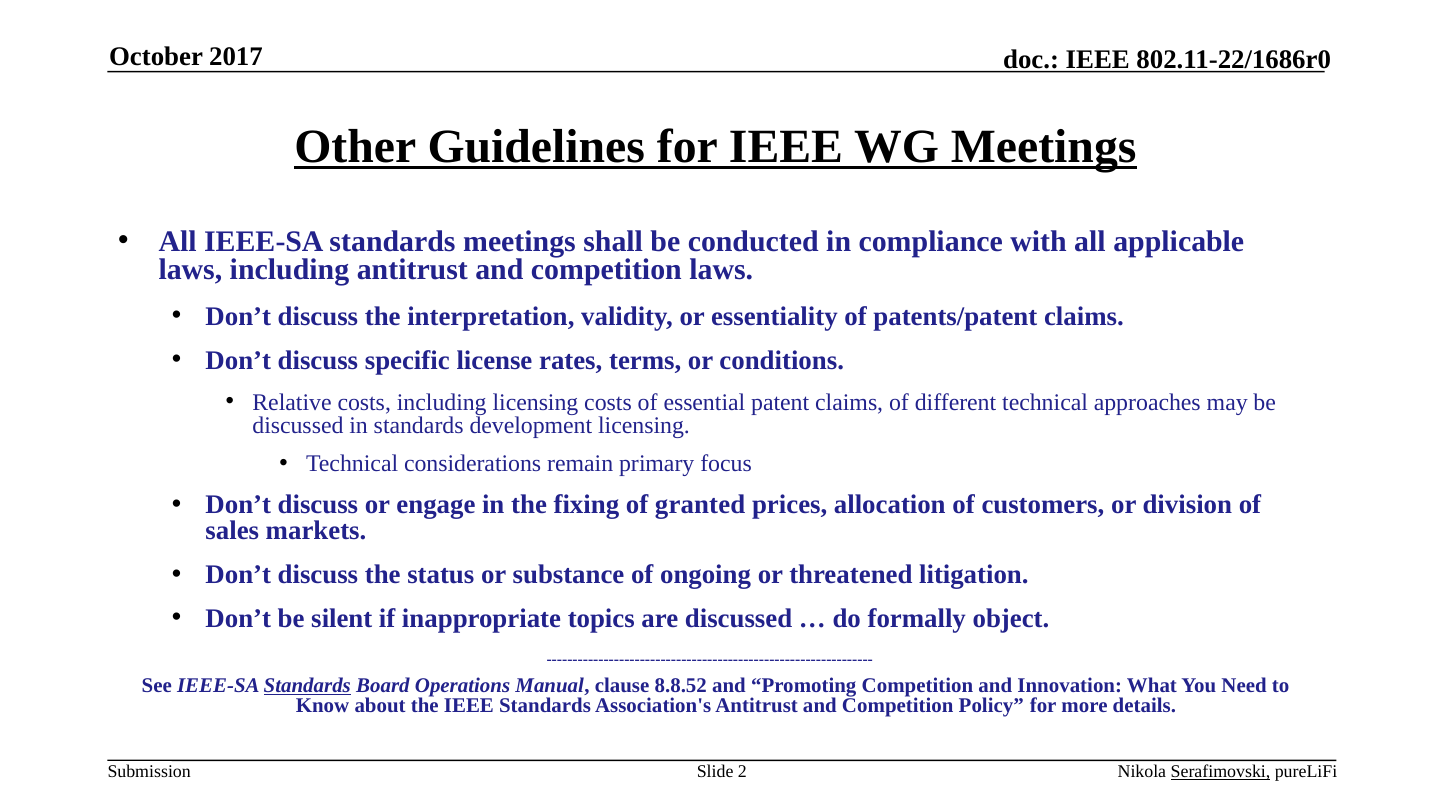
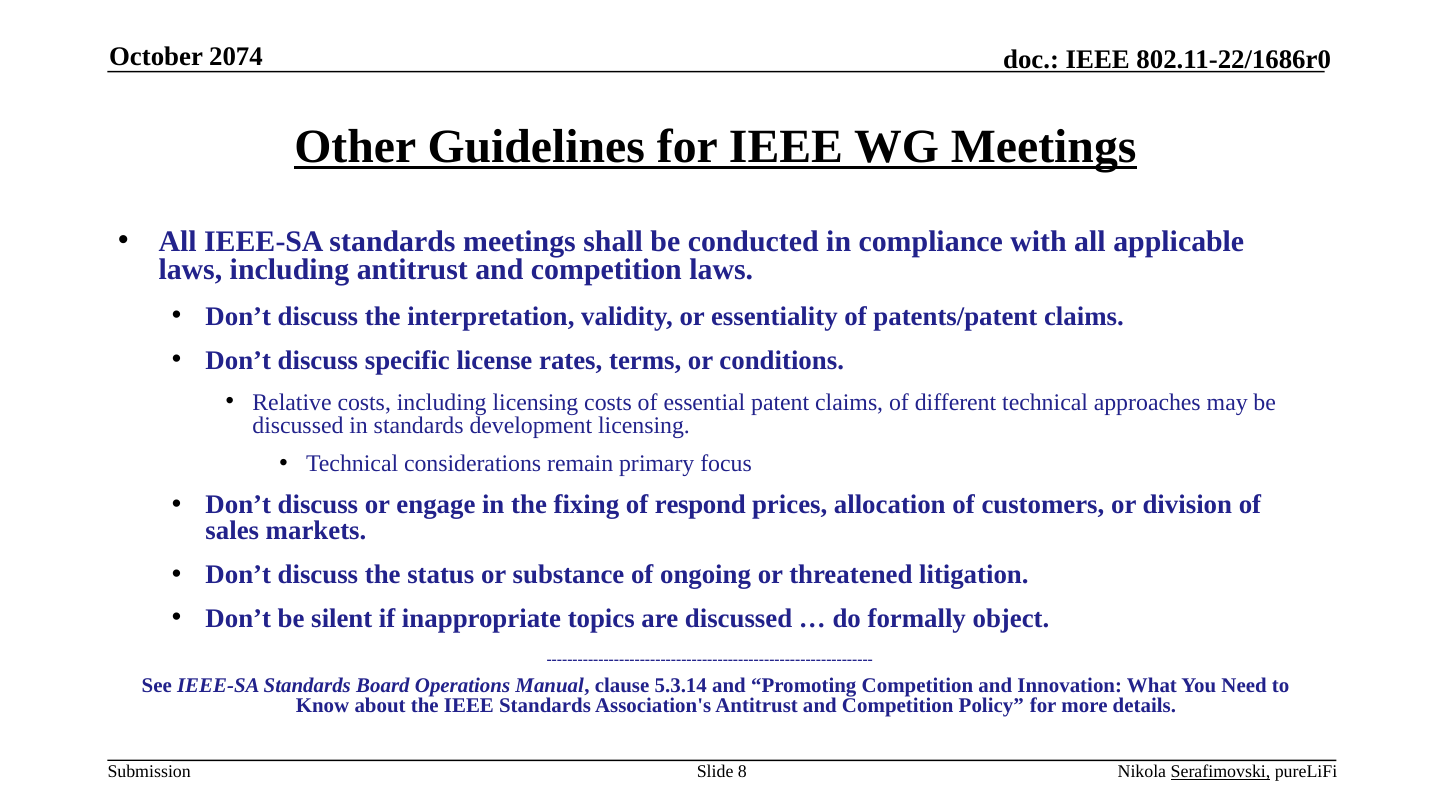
2017: 2017 -> 2074 (236, 57)
granted: granted -> respond (700, 505)
Standards underline: present -> none (307, 686)
8.8.52: 8.8.52 -> 5.3.14 (681, 686)
2: 2 -> 8 (742, 773)
